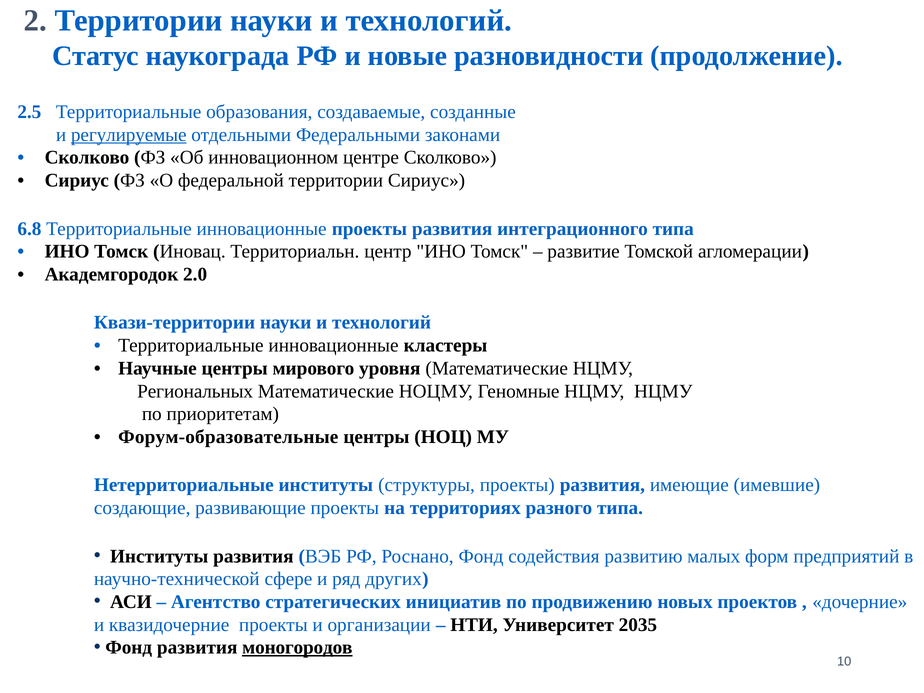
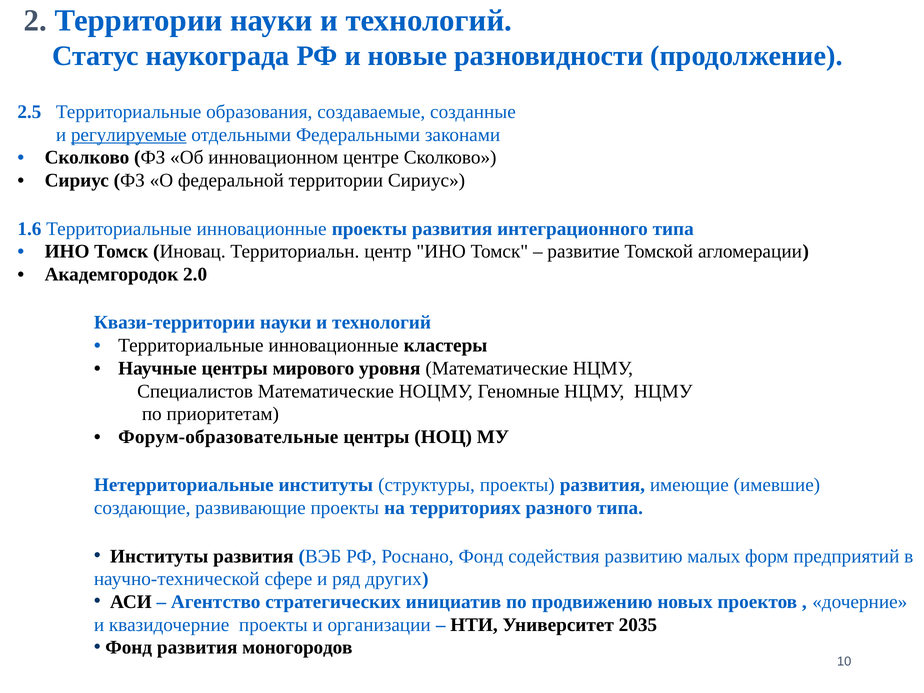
6.8: 6.8 -> 1.6 (29, 229)
Региональных: Региональных -> Специалистов (195, 391)
моногородов underline: present -> none (297, 648)
